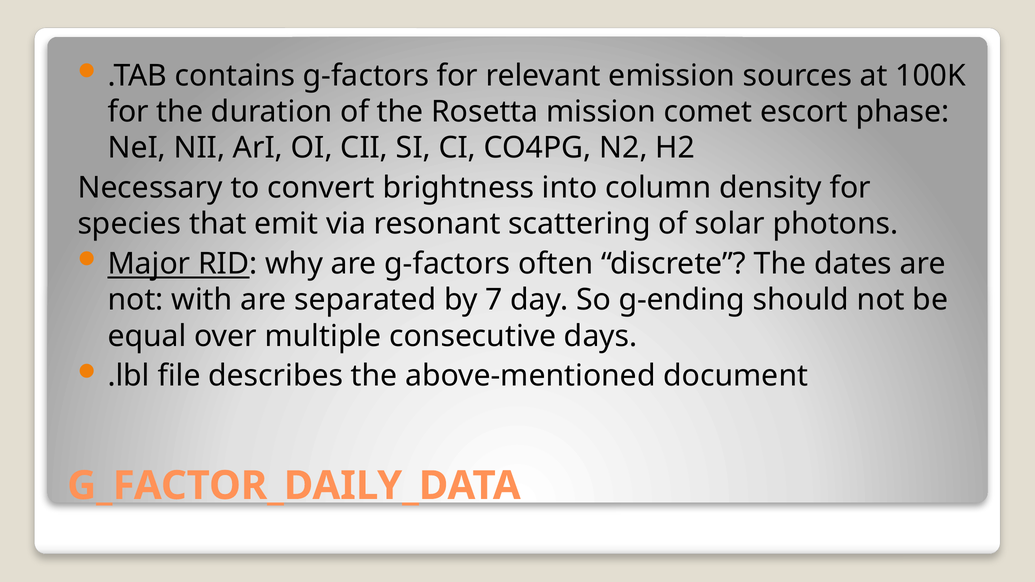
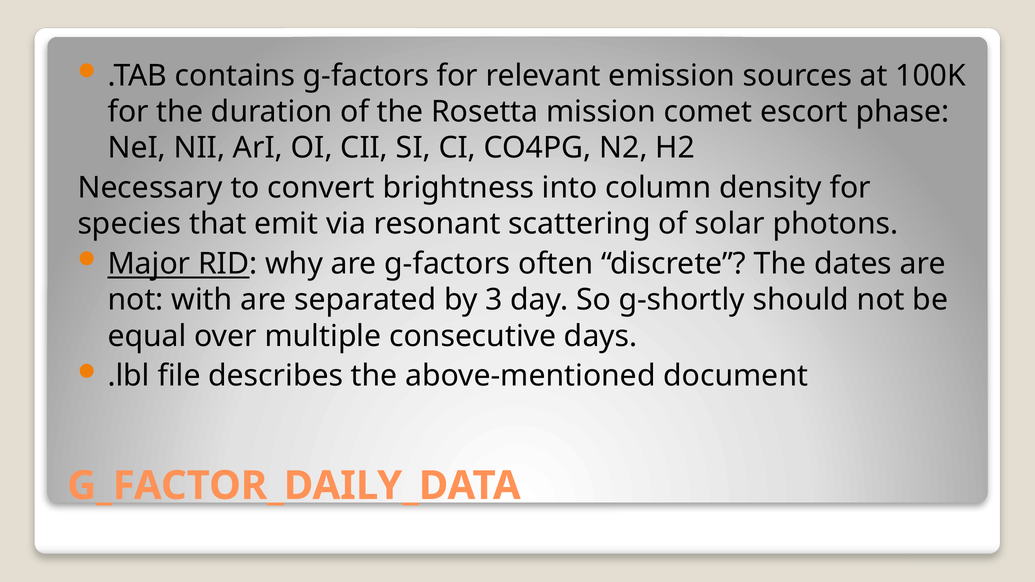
7: 7 -> 3 (494, 300)
g-ending: g-ending -> g-shortly (682, 300)
